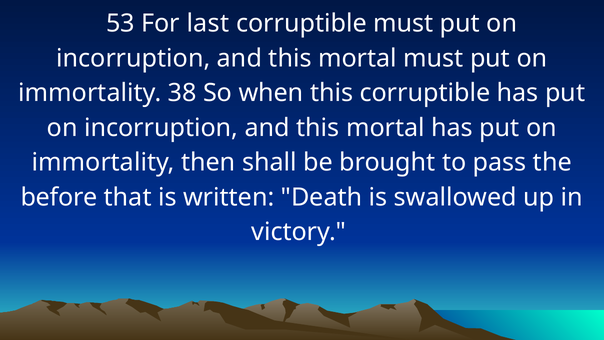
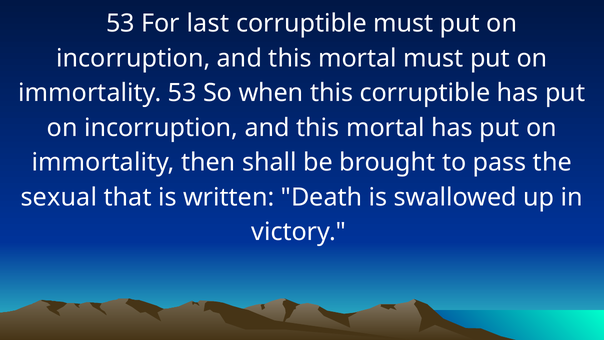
immortality 38: 38 -> 53 (182, 93)
before: before -> sexual (59, 197)
